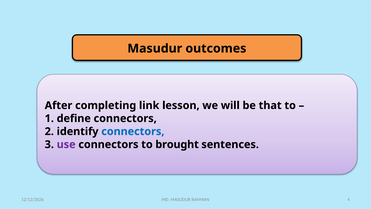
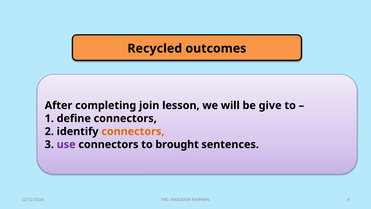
Masudur: Masudur -> Recycled (155, 48)
link: link -> join (149, 105)
that: that -> give (270, 105)
connectors colour: blue -> orange (133, 131)
